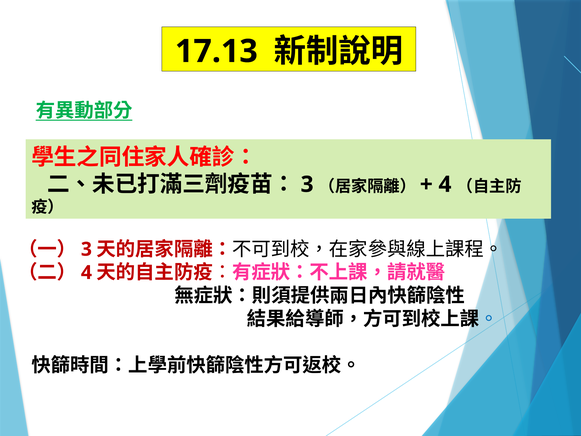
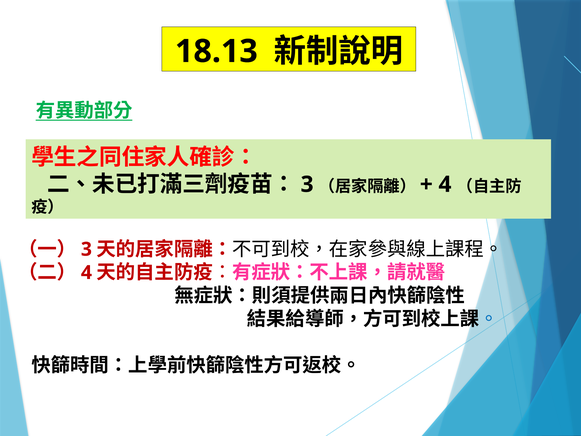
17.13: 17.13 -> 18.13 (216, 51)
